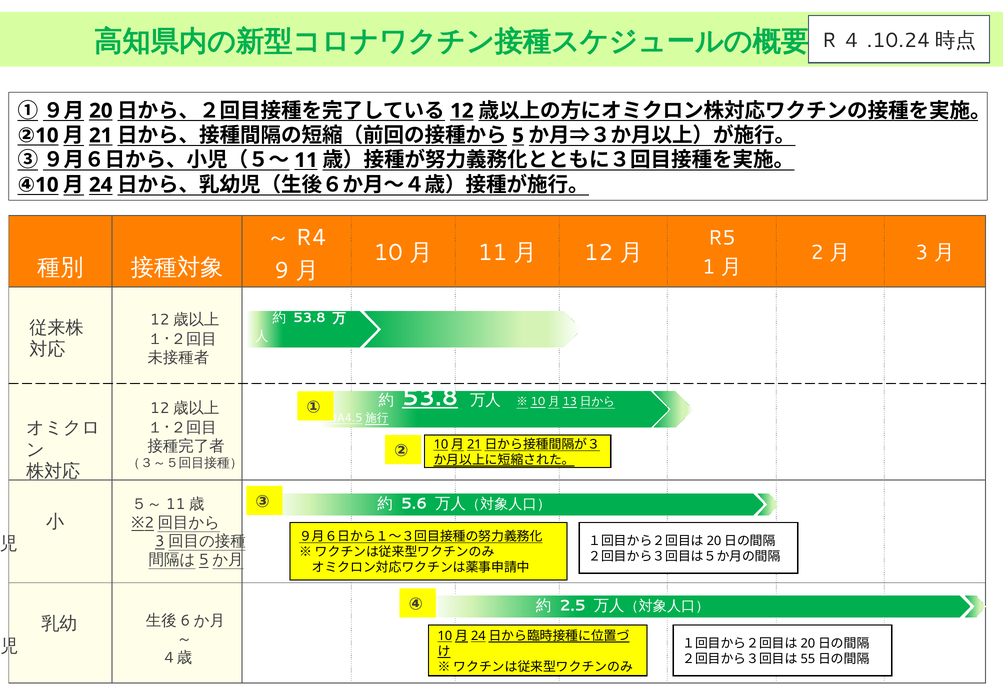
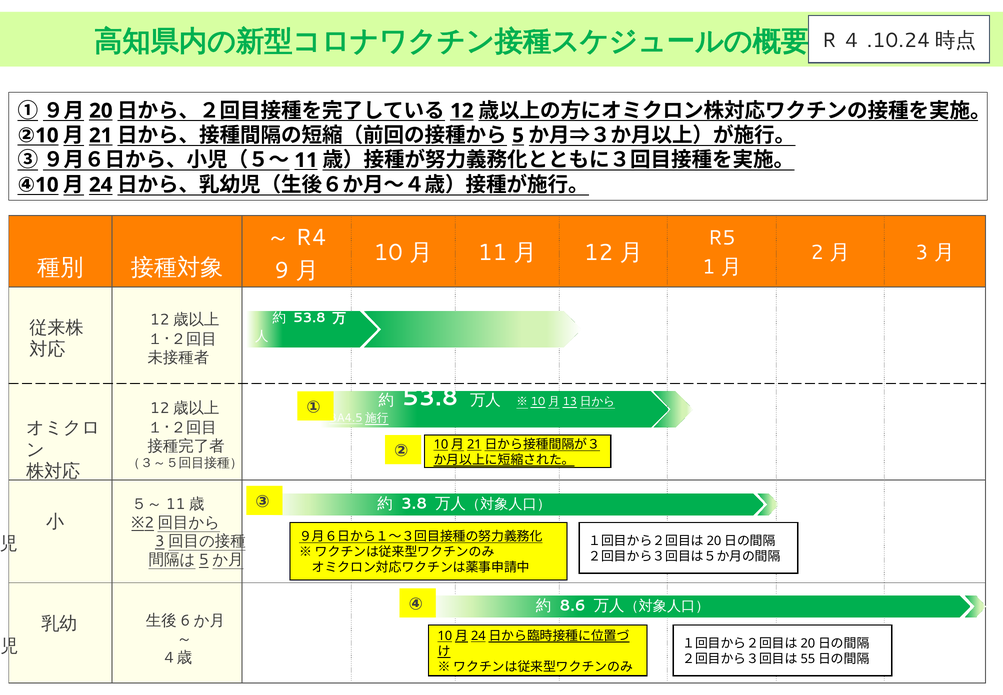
53.8 underline: present -> none (430, 397)
5.6: 5.6 -> 3.8 (414, 503)
2.5: 2.5 -> 8.6 (573, 605)
